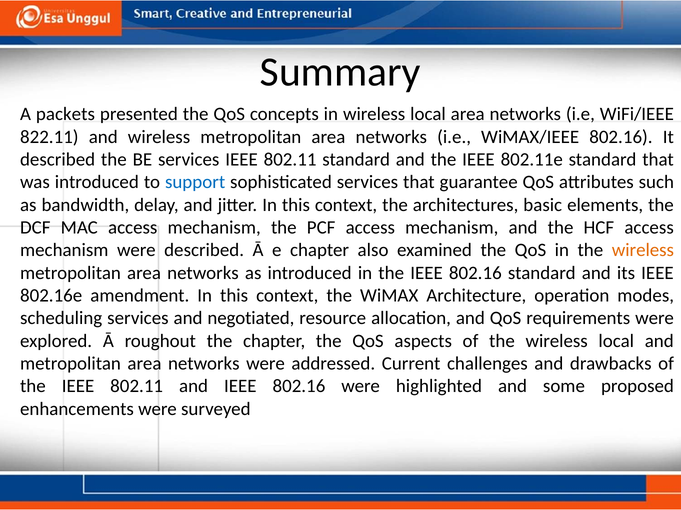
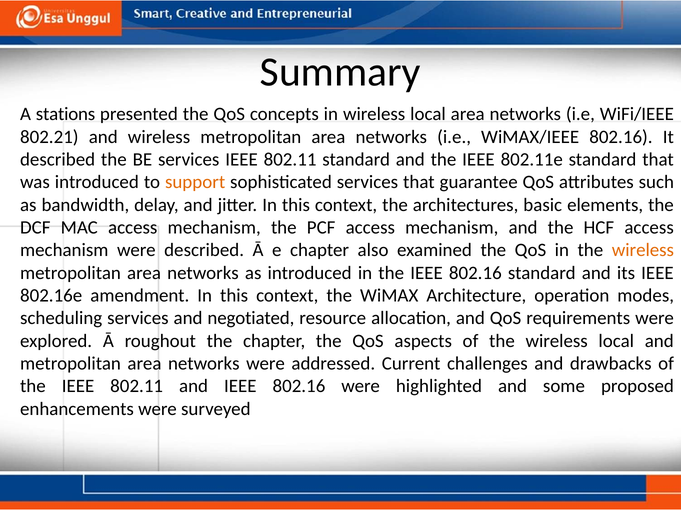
packets: packets -> stations (66, 114)
822.11: 822.11 -> 802.21 (49, 137)
support colour: blue -> orange (195, 182)
